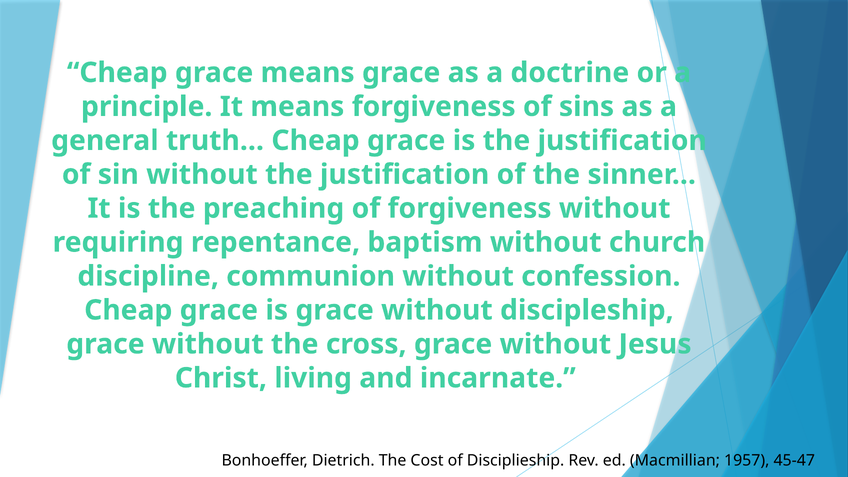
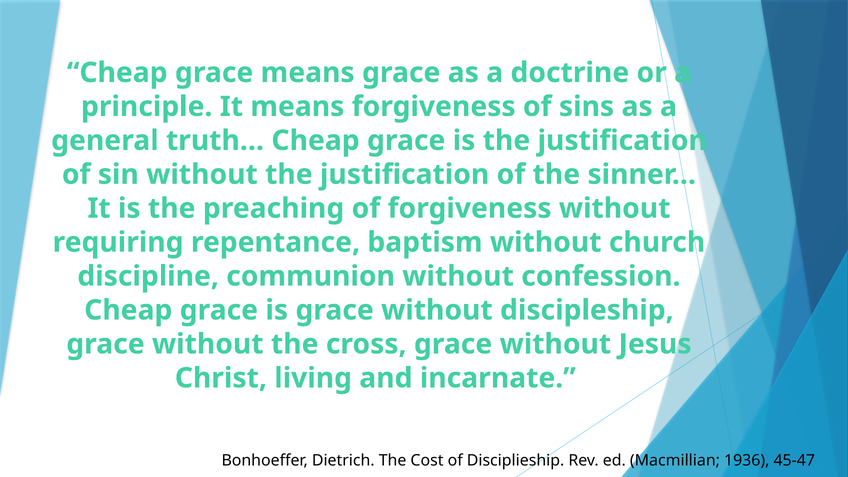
1957: 1957 -> 1936 (747, 461)
